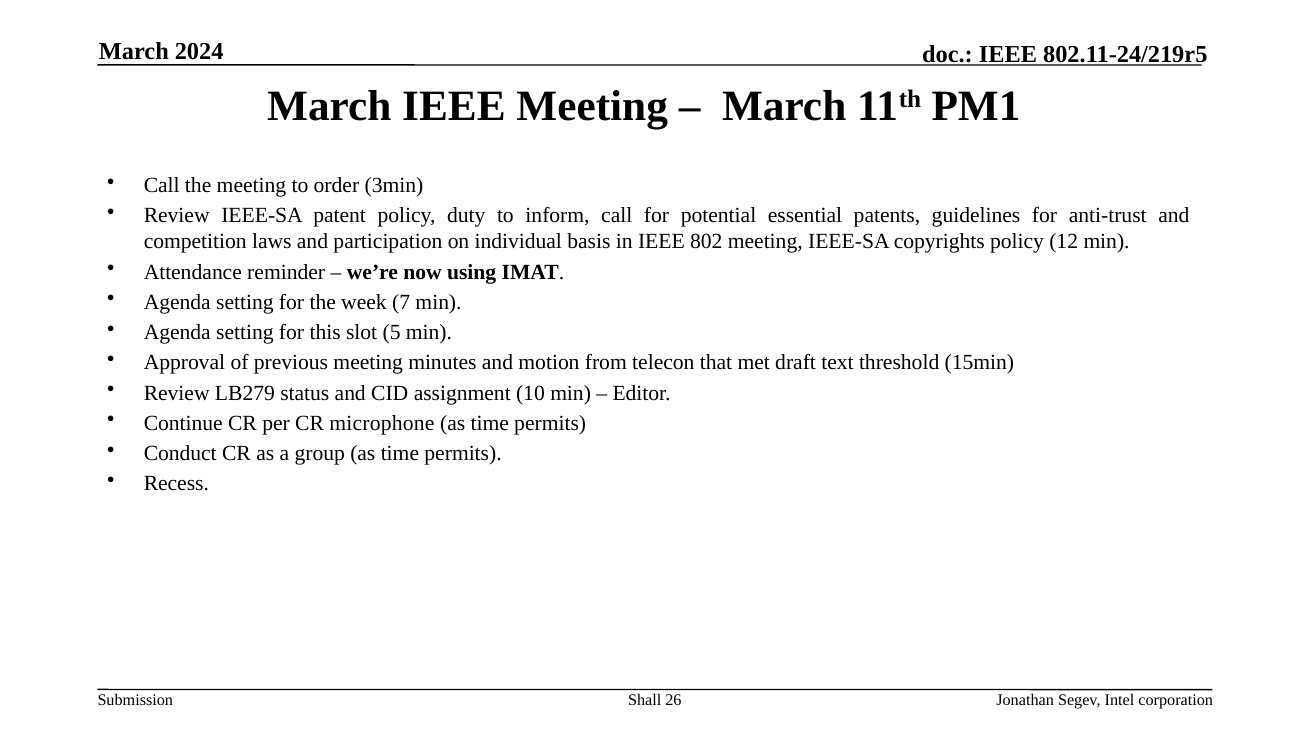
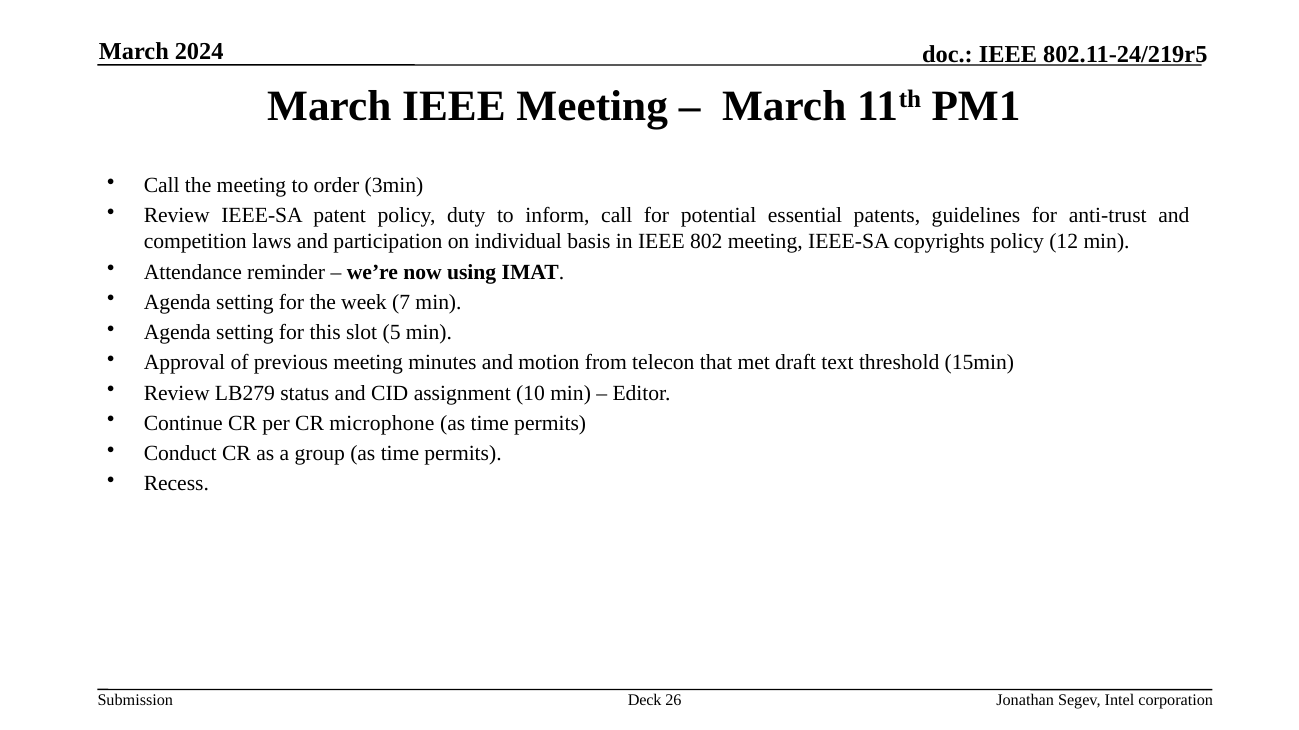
Shall: Shall -> Deck (645, 701)
